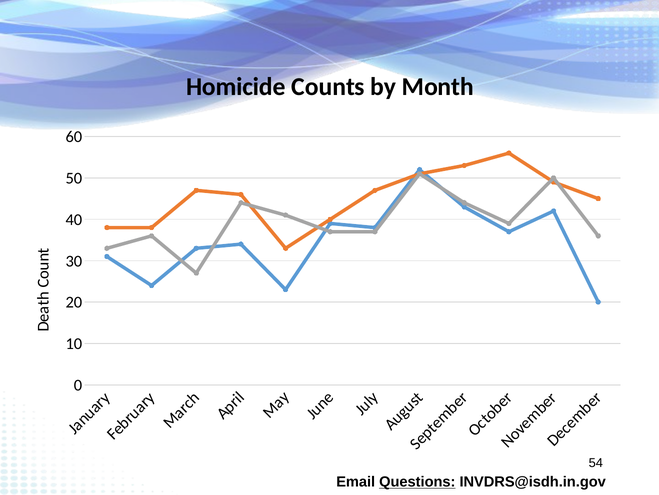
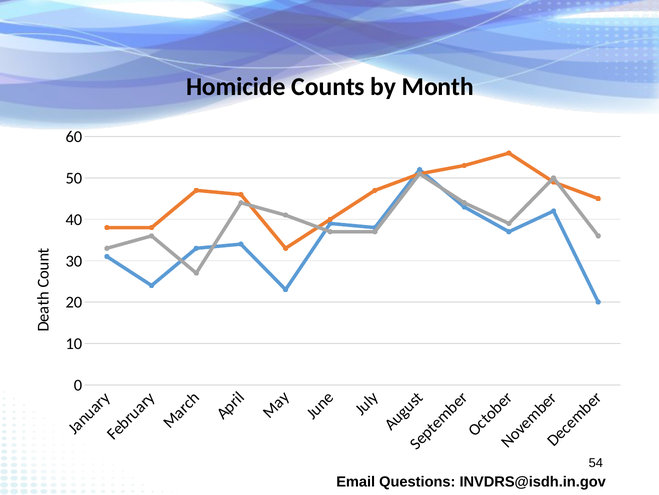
Questions underline: present -> none (417, 481)
